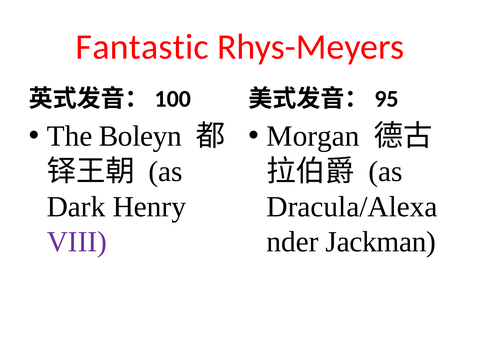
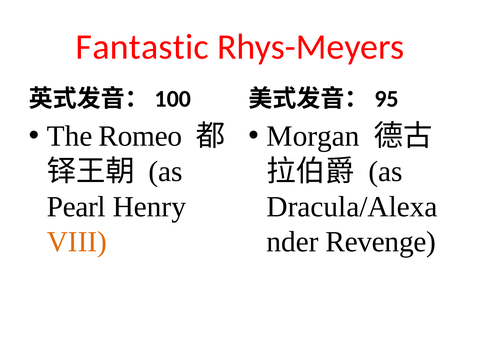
Boleyn: Boleyn -> Romeo (140, 136)
Dark: Dark -> Pearl (76, 207)
VIII colour: purple -> orange (77, 242)
Jackman: Jackman -> Revenge (381, 242)
